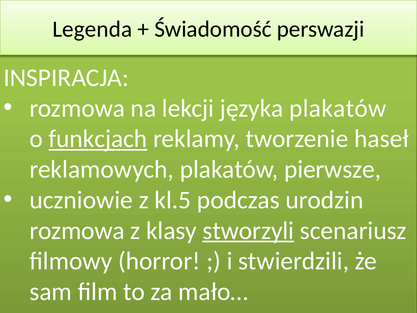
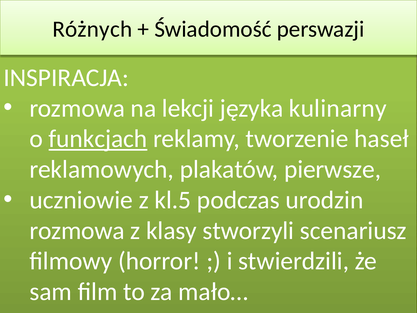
Legenda: Legenda -> Różnych (92, 29)
języka plakatów: plakatów -> kulinarny (338, 108)
stworzyli underline: present -> none (248, 230)
